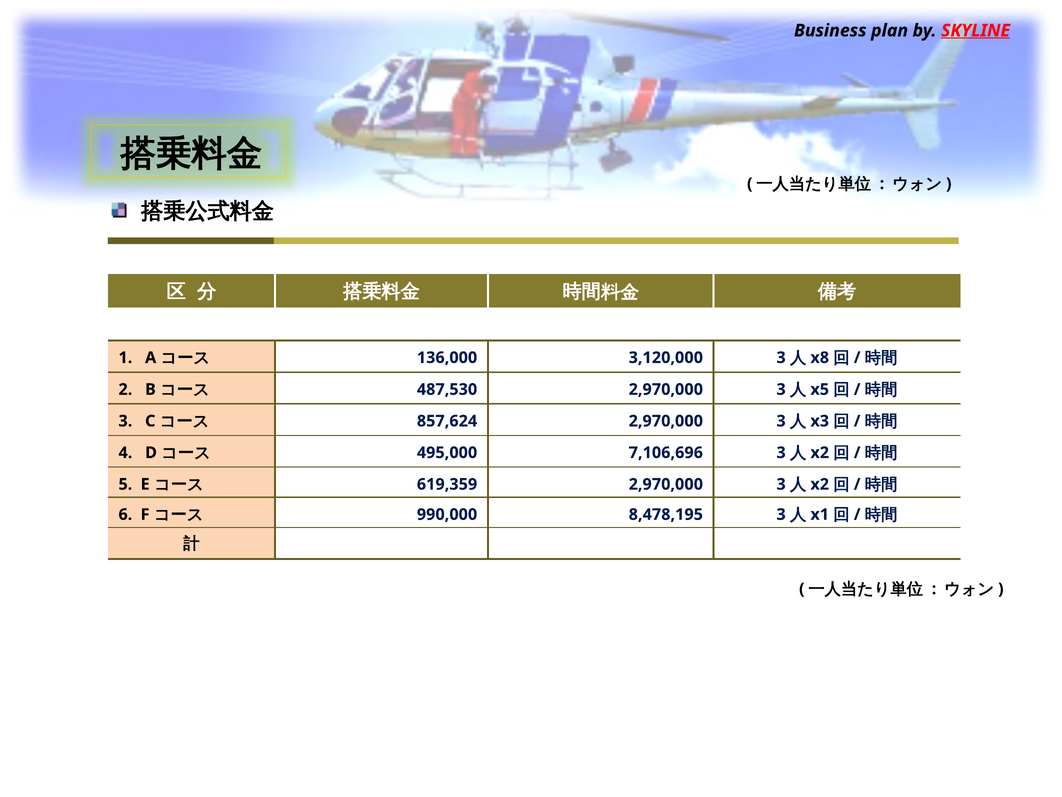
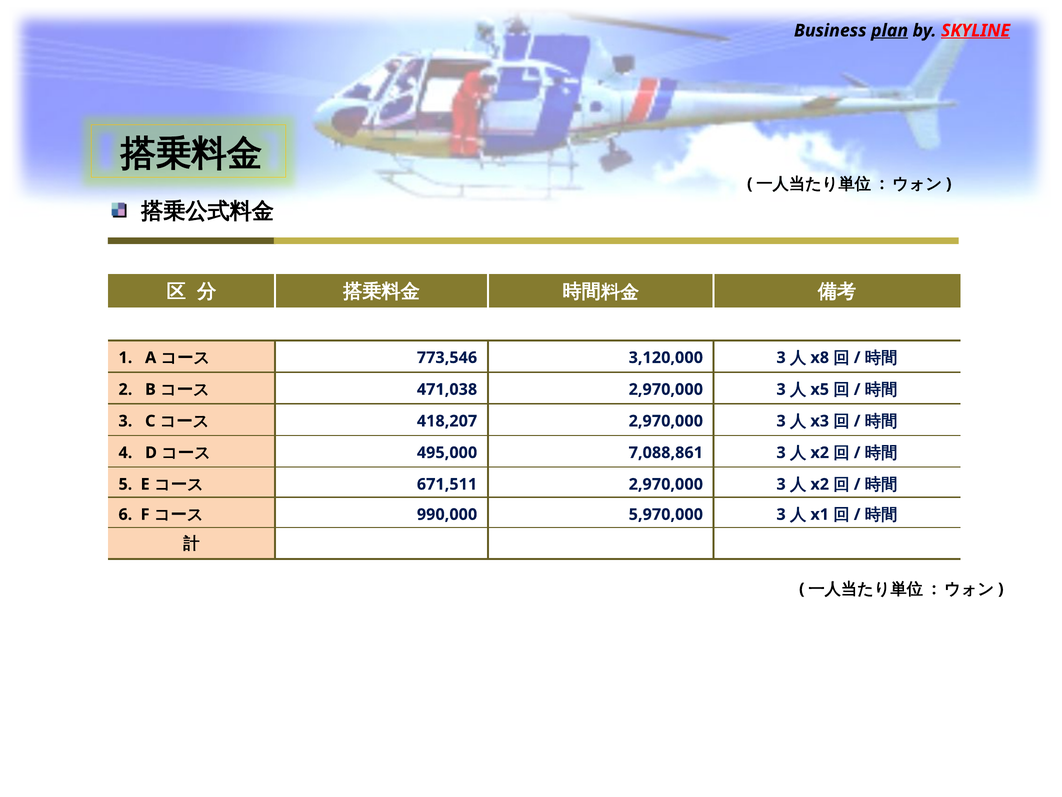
plan underline: none -> present (890, 31)
136,000: 136,000 -> 773,546 (447, 357)
487,530: 487,530 -> 471,038 (447, 389)
857,624: 857,624 -> 418,207 (447, 421)
7,106,696: 7,106,696 -> 7,088,861 (666, 452)
619,359: 619,359 -> 671,511 (447, 484)
8,478,195: 8,478,195 -> 5,970,000 (666, 514)
